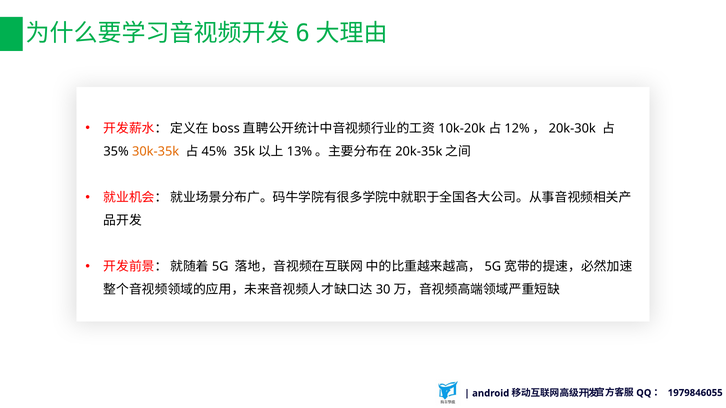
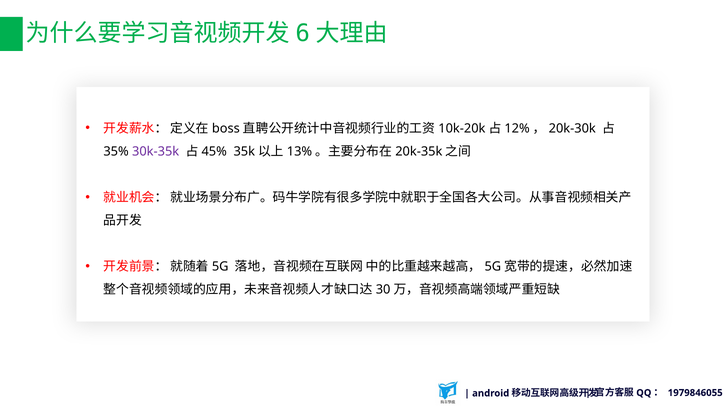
30k-35k colour: orange -> purple (156, 152)
